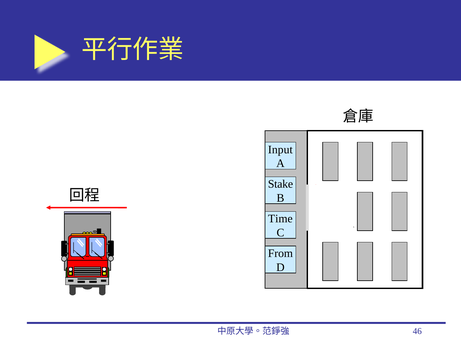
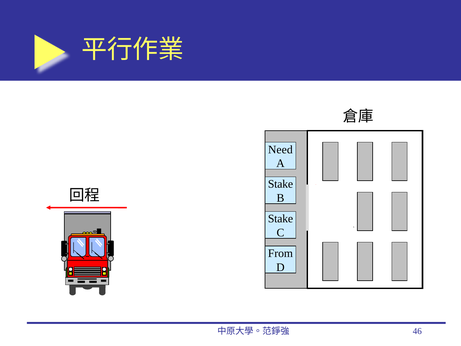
Input: Input -> Need (280, 149)
Time: Time -> Stake (280, 219)
